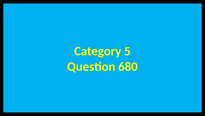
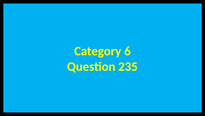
5: 5 -> 6 (128, 51)
680: 680 -> 235 (128, 66)
